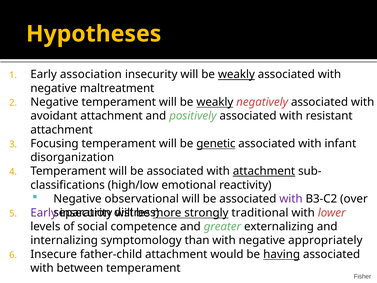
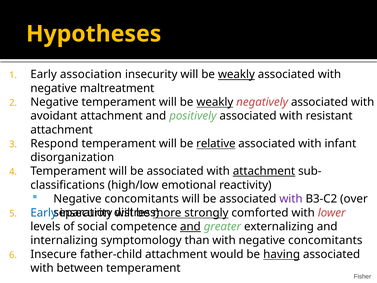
Focusing: Focusing -> Respond (54, 143)
genetic: genetic -> relative (216, 143)
observational: observational -> concomitants (142, 199)
Early colour: purple -> blue (44, 213)
traditional: traditional -> comforted (260, 213)
and underline: none -> present (190, 226)
with negative appropriately: appropriately -> concomitants (325, 240)
